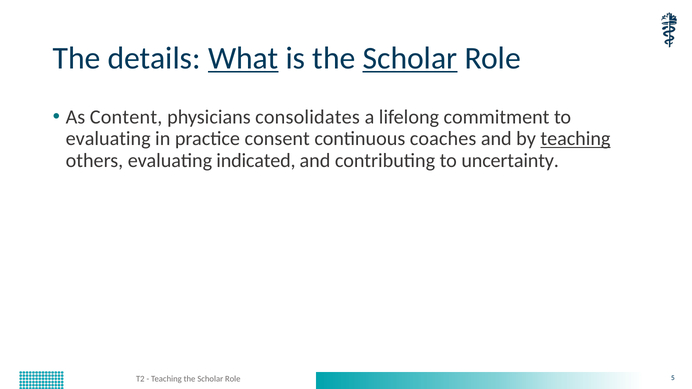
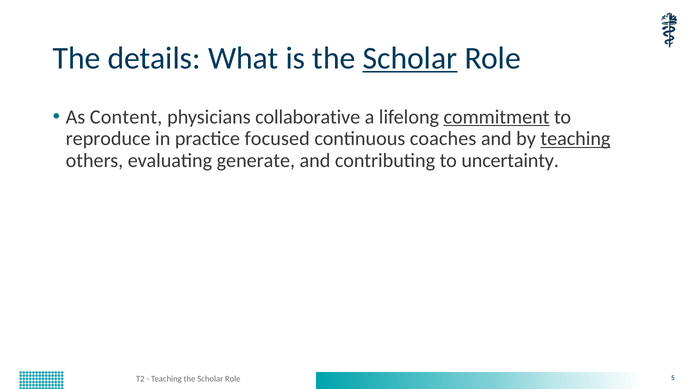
What underline: present -> none (243, 58)
consolidates: consolidates -> collaborative (308, 117)
commitment underline: none -> present (497, 117)
evaluating: evaluating -> reproduce (108, 139)
consent: consent -> focused (277, 139)
indicated: indicated -> generate (256, 161)
